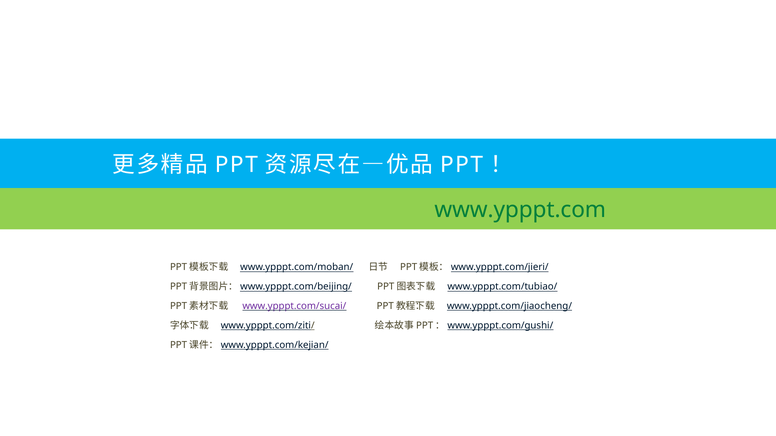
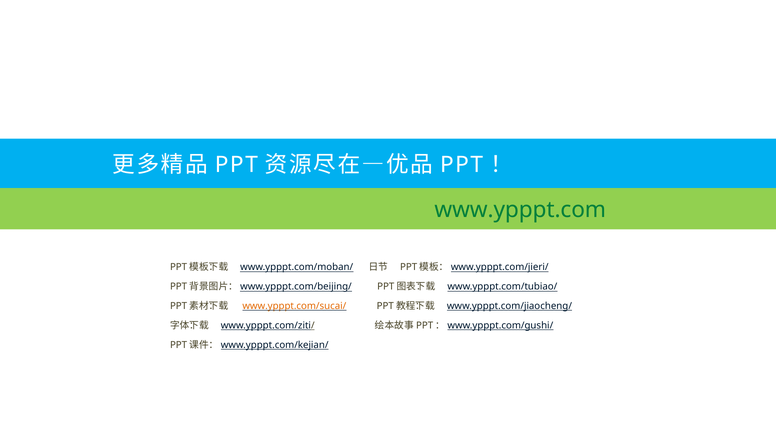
www.ypppt.com/sucai/ colour: purple -> orange (294, 306)
